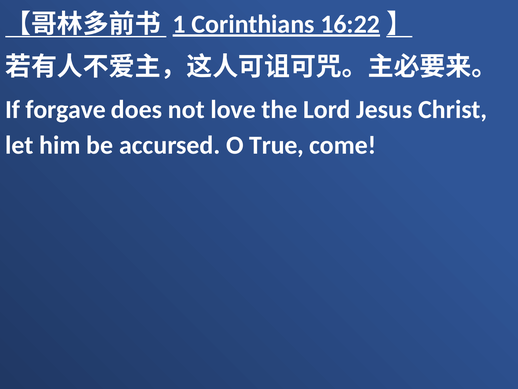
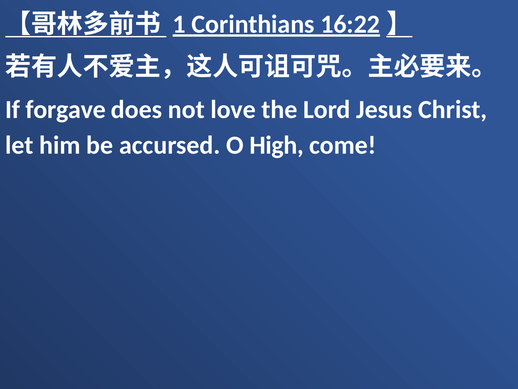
True: True -> High (277, 145)
